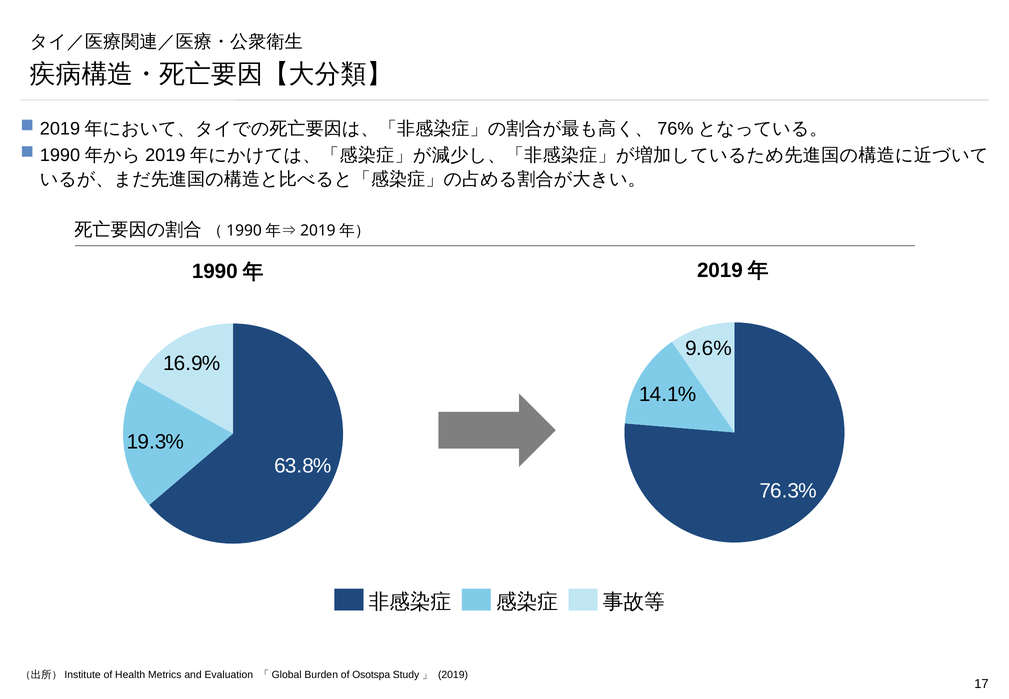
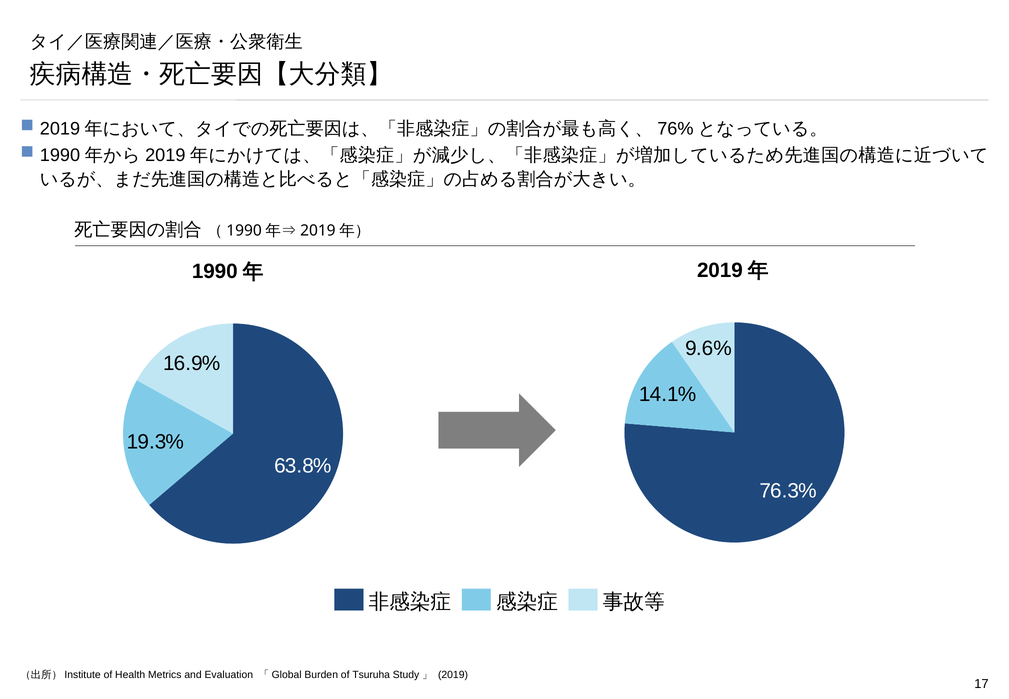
Osotspa: Osotspa -> Tsuruha (371, 675)
